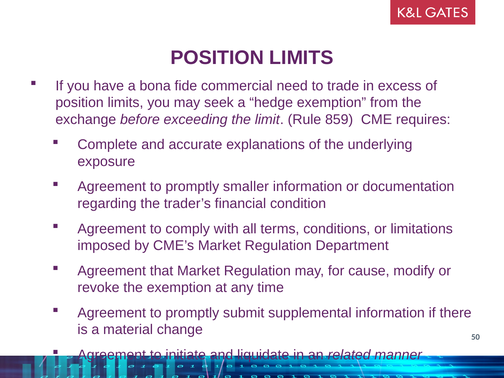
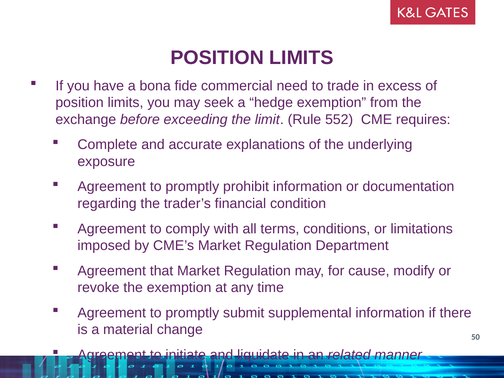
859: 859 -> 552 (339, 119)
smaller: smaller -> prohibit (246, 187)
